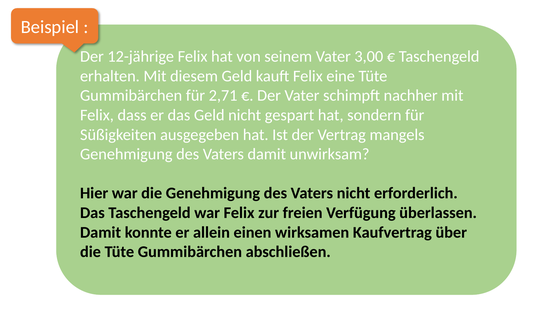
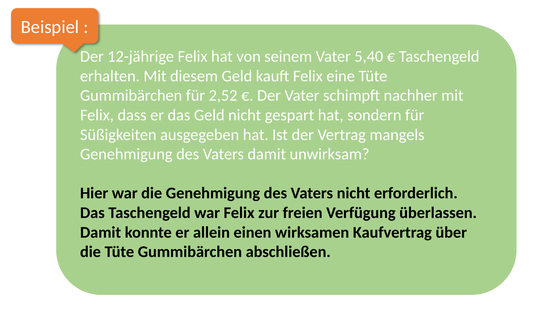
3,00: 3,00 -> 5,40 (369, 56)
2,71: 2,71 -> 2,52 (223, 95)
